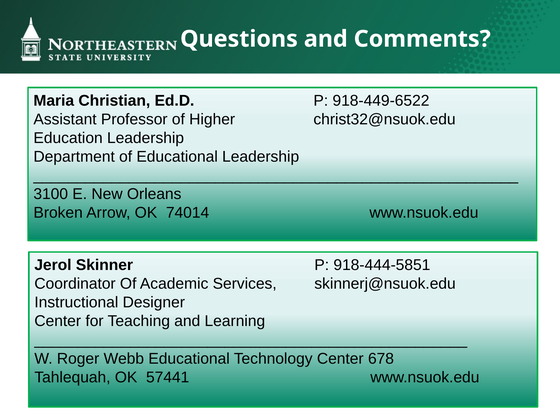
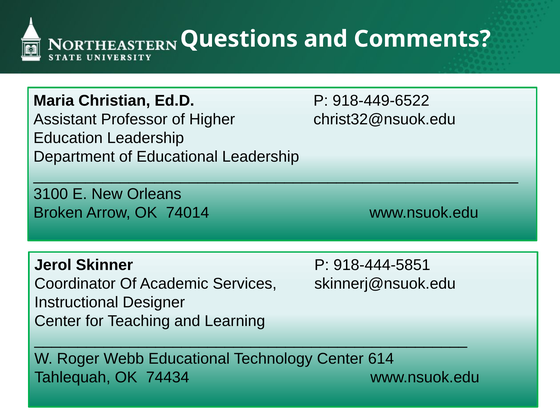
678: 678 -> 614 (381, 359)
57441: 57441 -> 74434 (168, 377)
